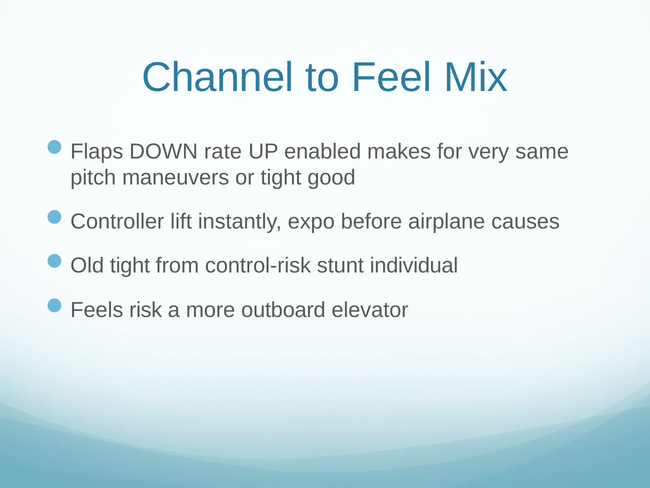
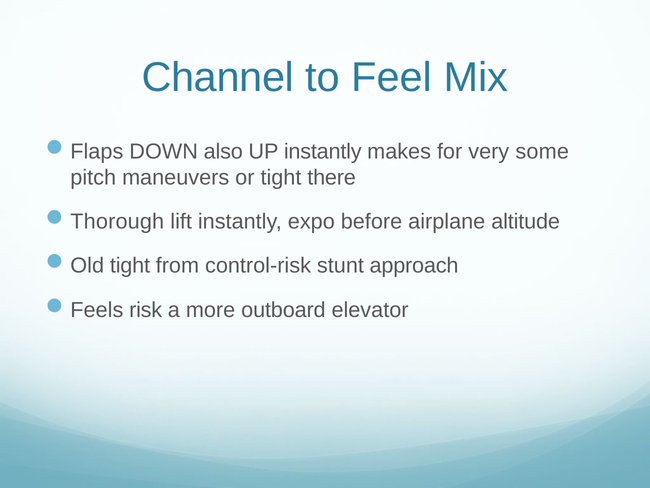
rate: rate -> also (223, 151)
UP enabled: enabled -> instantly (323, 151)
same: same -> some (542, 151)
good: good -> there (332, 177)
Controller: Controller -> Thorough (117, 221)
causes: causes -> altitude (526, 221)
individual: individual -> approach (414, 266)
